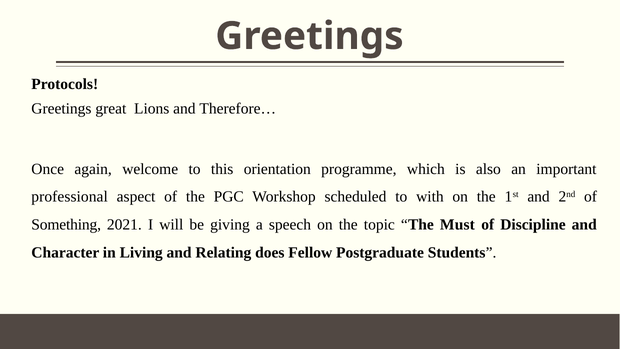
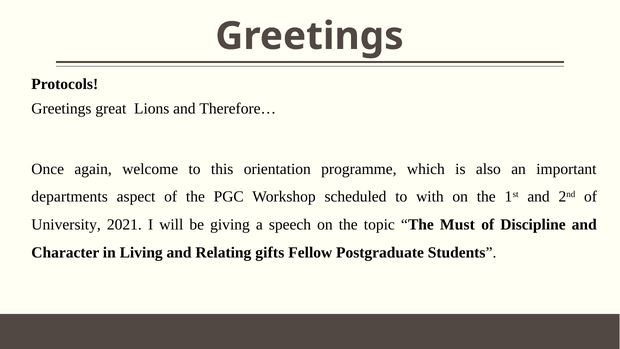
professional: professional -> departments (70, 197)
Something: Something -> University (66, 225)
does: does -> gifts (270, 253)
